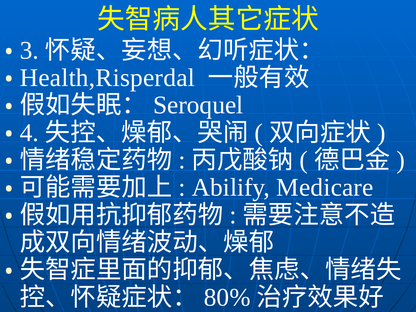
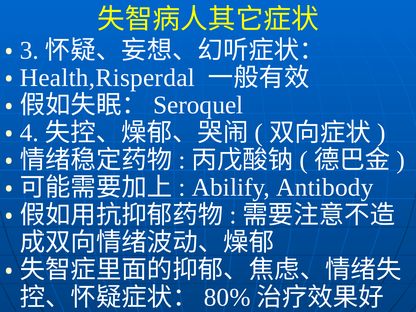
Medicare: Medicare -> Antibody (325, 188)
